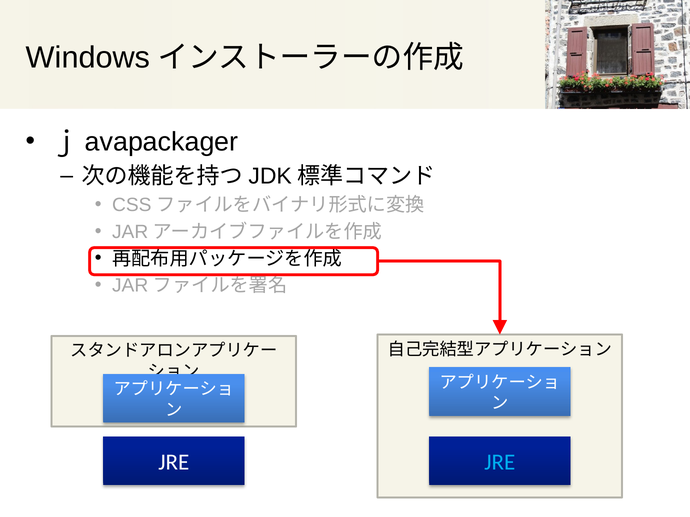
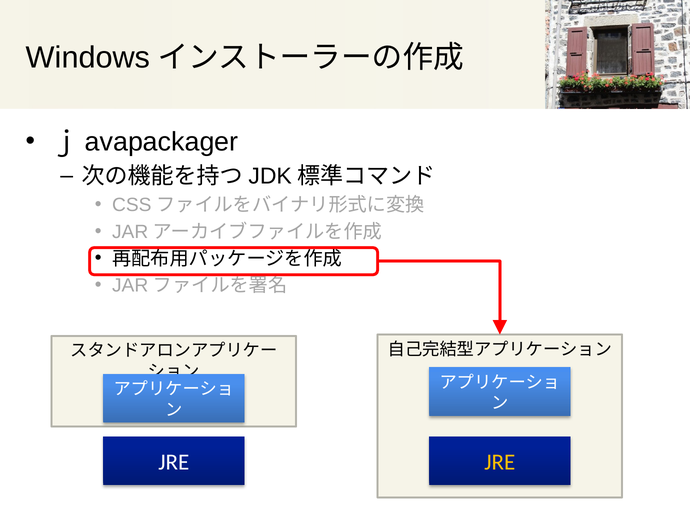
JRE colour: light blue -> yellow (500, 463)
